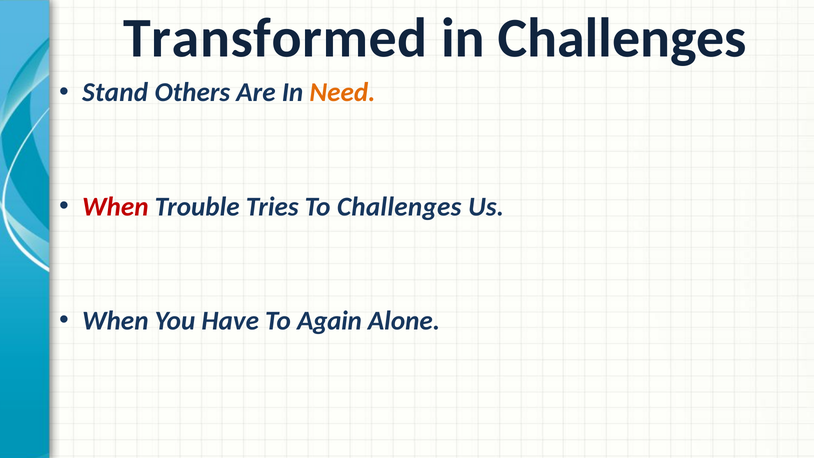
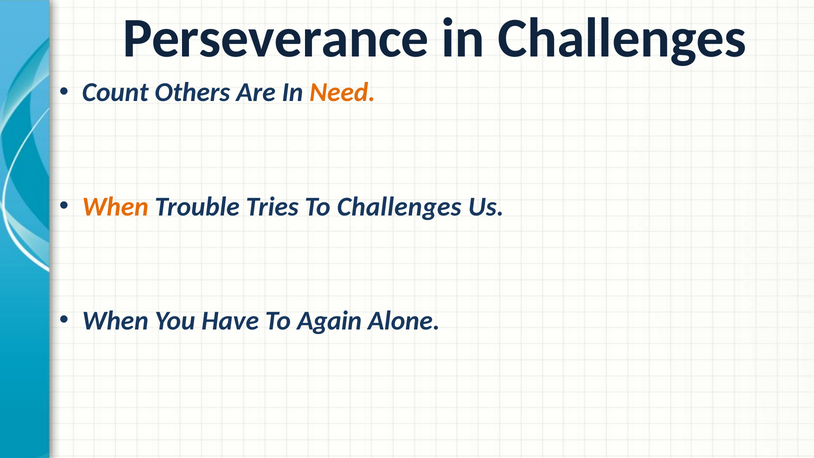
Transformed: Transformed -> Perseverance (276, 38)
Stand: Stand -> Count (115, 92)
When colour: red -> orange (115, 207)
